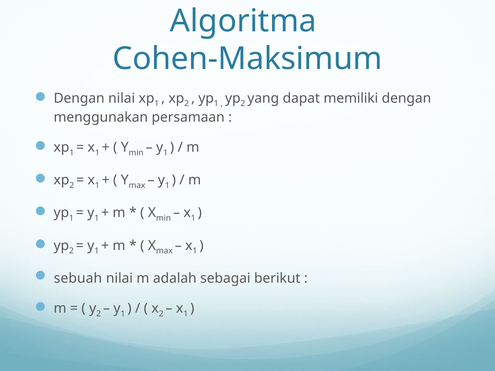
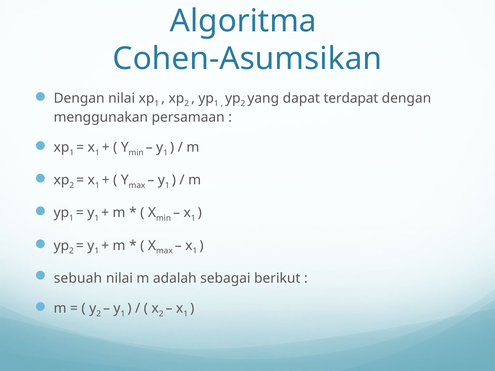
Cohen-Maksimum: Cohen-Maksimum -> Cohen-Asumsikan (247, 59)
memiliki: memiliki -> terdapat (351, 98)
